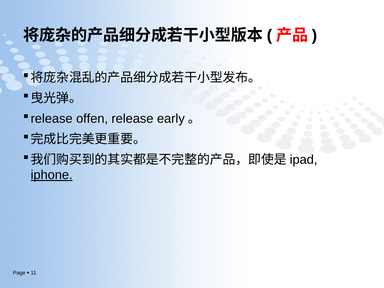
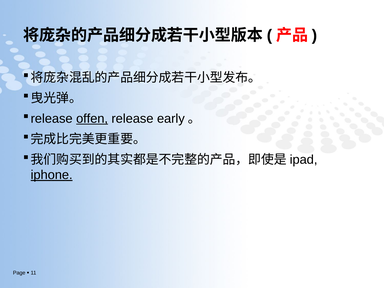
offen underline: none -> present (92, 119)
